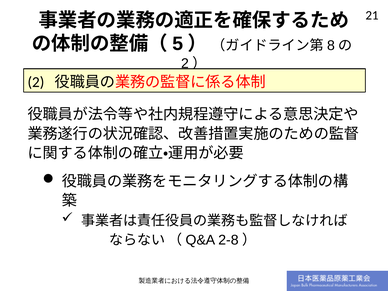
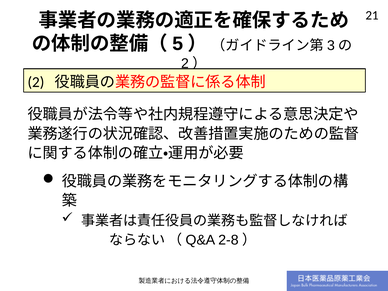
8: 8 -> 3 (331, 46)
